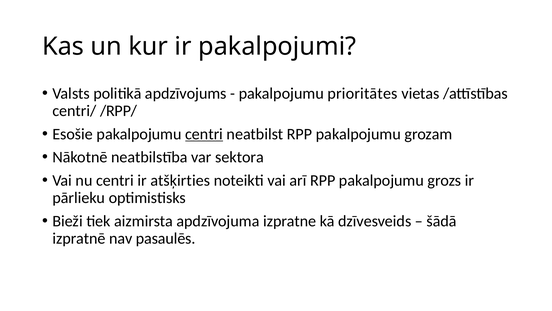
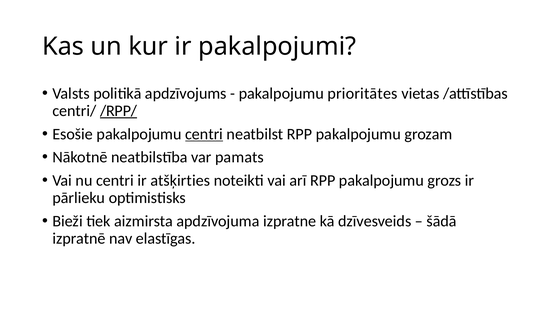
/RPP/ underline: none -> present (119, 111)
sektora: sektora -> pamats (239, 157)
pasaulēs: pasaulēs -> elastīgas (166, 238)
